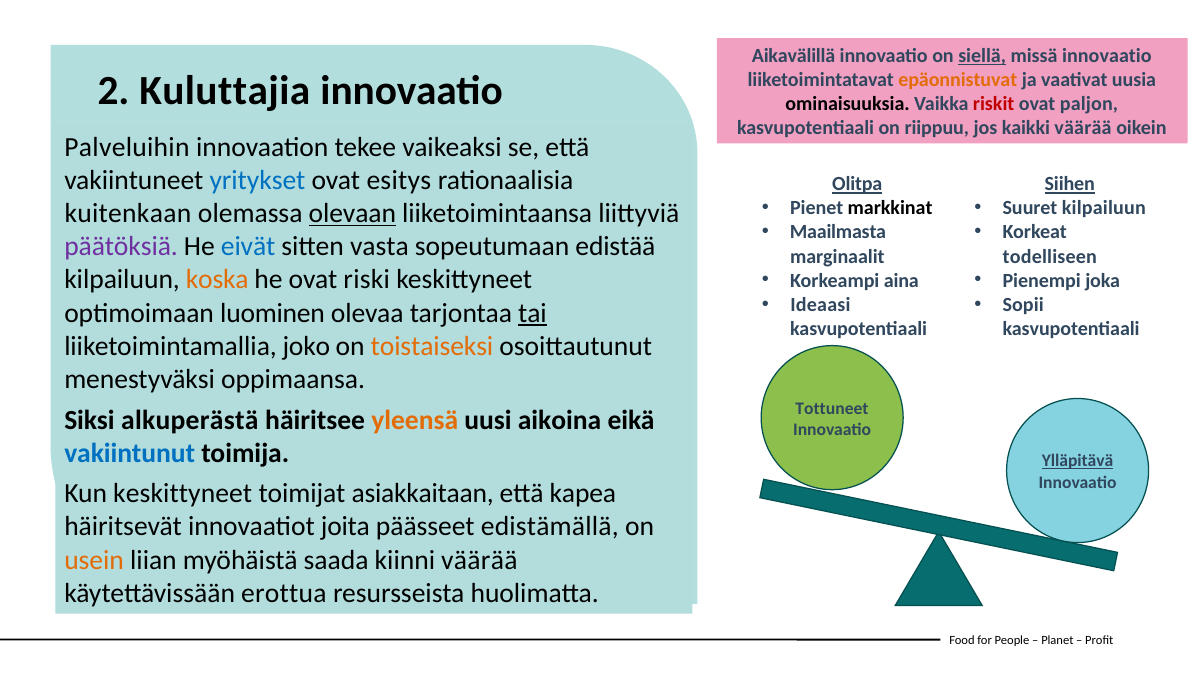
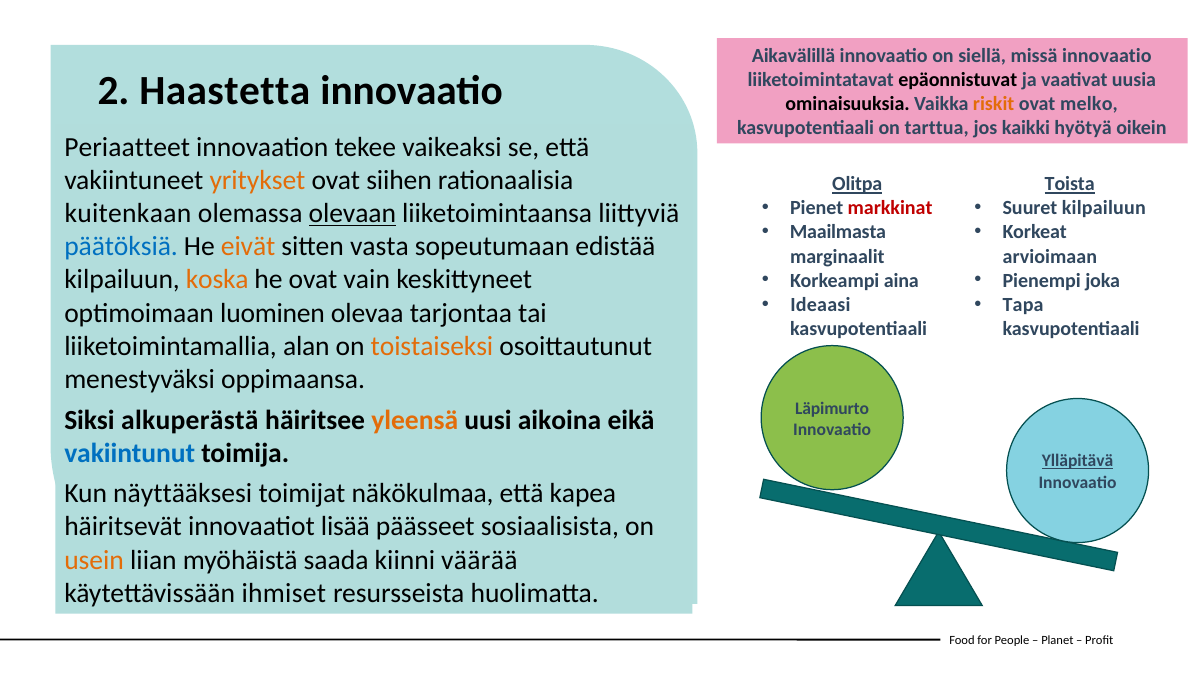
siellä underline: present -> none (982, 56)
epäonnistuvat colour: orange -> black (958, 80)
Kuluttajia: Kuluttajia -> Haastetta (225, 91)
riskit colour: red -> orange (994, 104)
paljon: paljon -> melko (1089, 104)
riippuu: riippuu -> tarttua (937, 128)
kaikki väärää: väärää -> hyötyä (1083, 128)
Palveluihin: Palveluihin -> Periaatteet (127, 147)
yritykset colour: blue -> orange (257, 180)
esitys: esitys -> siihen (399, 180)
Siihen: Siihen -> Toista (1070, 184)
markkinat colour: black -> red (890, 208)
päätöksiä colour: purple -> blue (121, 246)
eivät colour: blue -> orange (248, 246)
todelliseen: todelliseen -> arvioimaan (1050, 256)
riski: riski -> vain (367, 279)
Sopii: Sopii -> Tapa (1023, 304)
tai underline: present -> none (532, 313)
joko: joko -> alan (306, 346)
Tottuneet: Tottuneet -> Läpimurto (832, 408)
Kun keskittyneet: keskittyneet -> näyttääksesi (183, 493)
asiakkaitaan: asiakkaitaan -> näkökulmaa (423, 493)
joita: joita -> lisää (345, 526)
edistämällä: edistämällä -> sosiaalisista (550, 526)
erottua: erottua -> ihmiset (284, 592)
